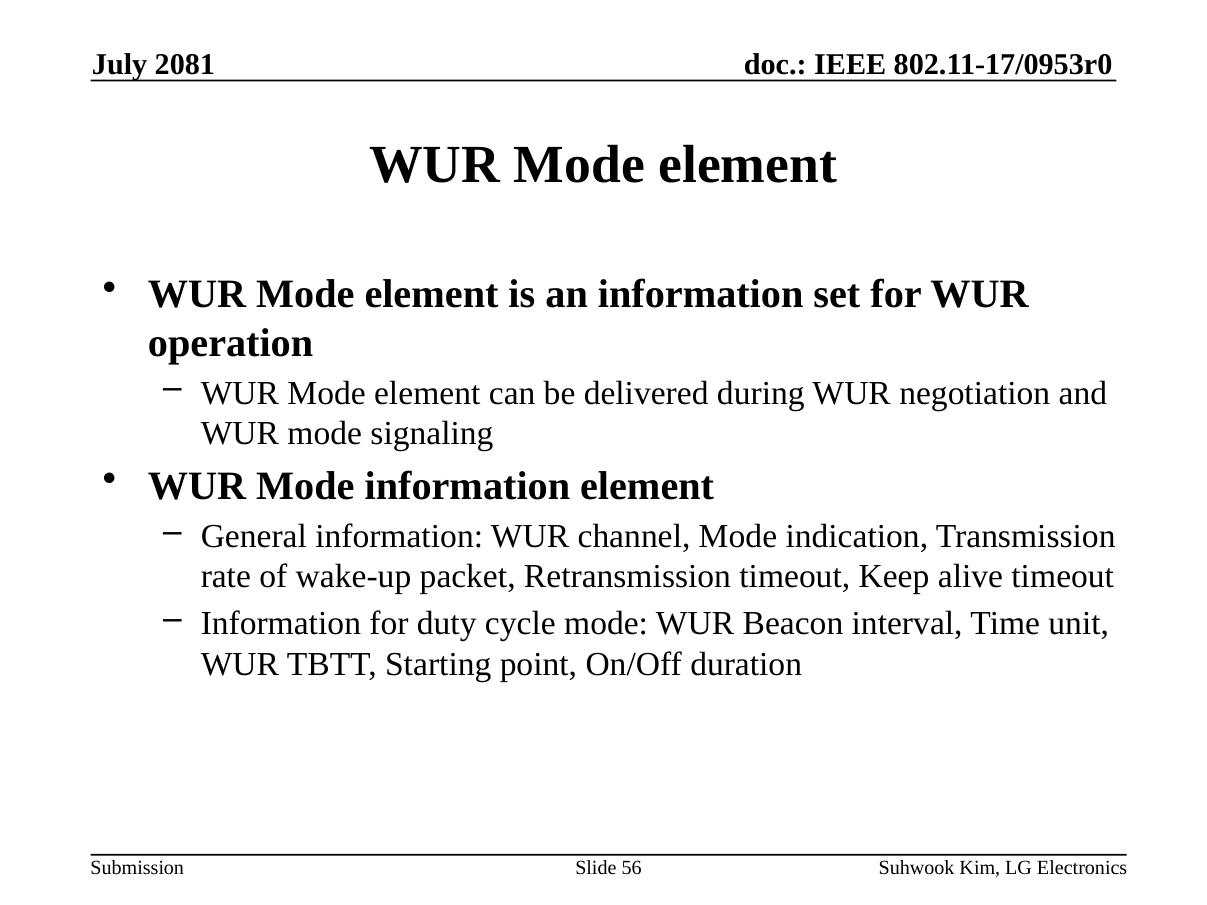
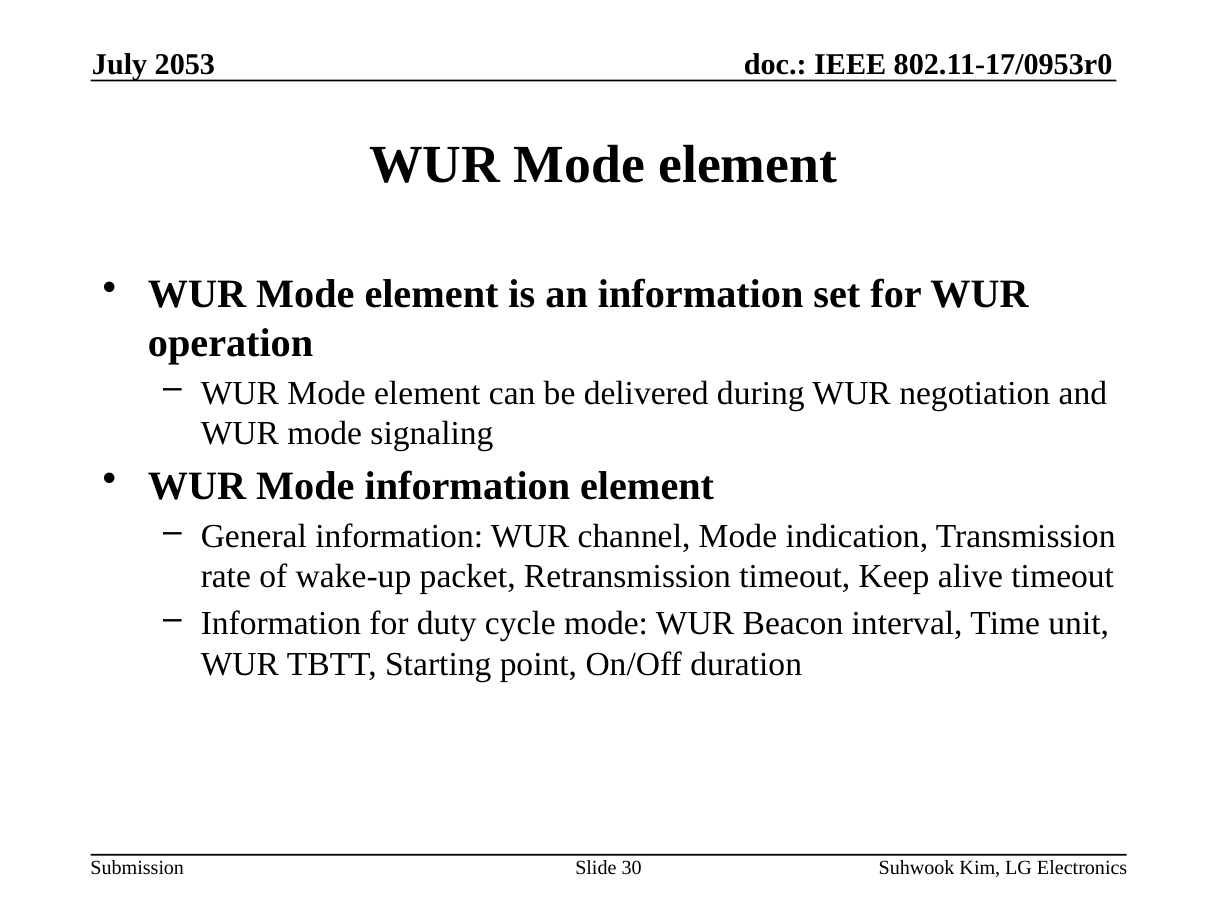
2081: 2081 -> 2053 (185, 64)
56: 56 -> 30 (632, 868)
